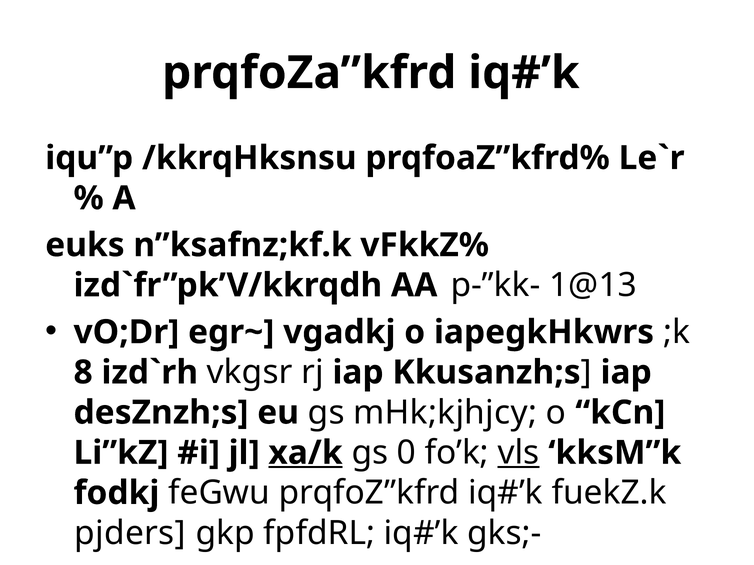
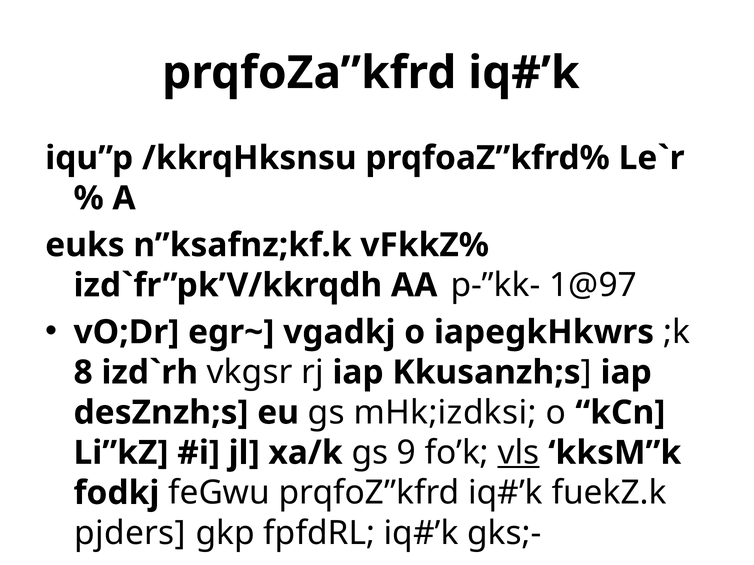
1@13: 1@13 -> 1@97 (593, 286)
mHk;kjhjcy: mHk;kjhjcy -> mHk;izdksi (445, 413)
xa/k underline: present -> none (305, 453)
0: 0 -> 9 (406, 453)
